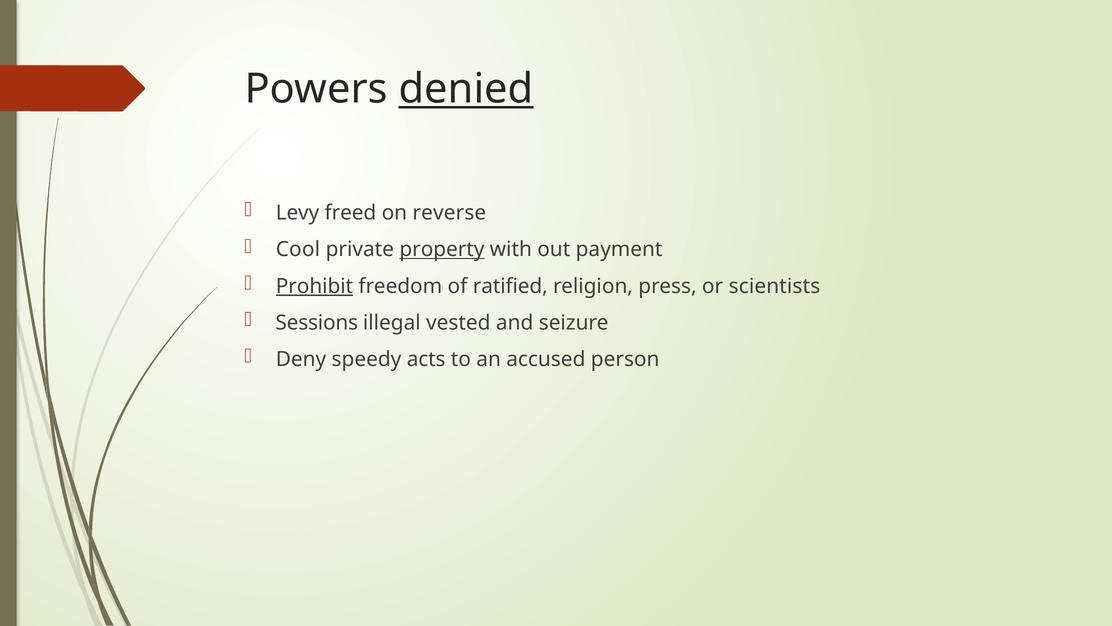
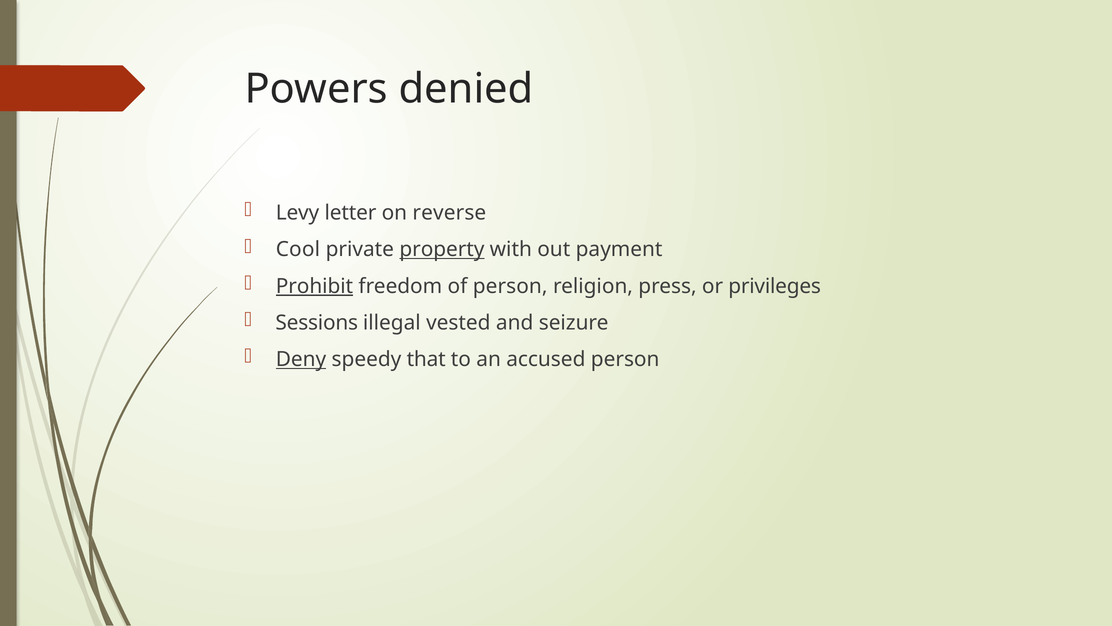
denied underline: present -> none (466, 89)
freed: freed -> letter (350, 213)
of ratified: ratified -> person (510, 286)
scientists: scientists -> privileges (775, 286)
Deny underline: none -> present (301, 359)
acts: acts -> that (426, 359)
